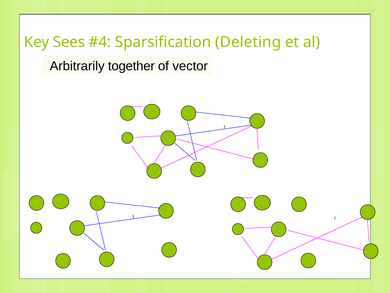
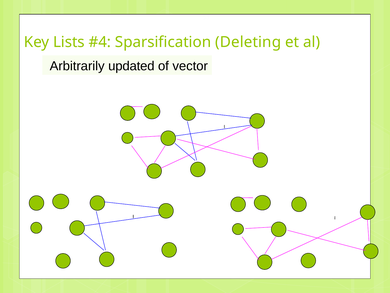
Sees: Sees -> Lists (69, 42)
together: together -> updated (131, 66)
